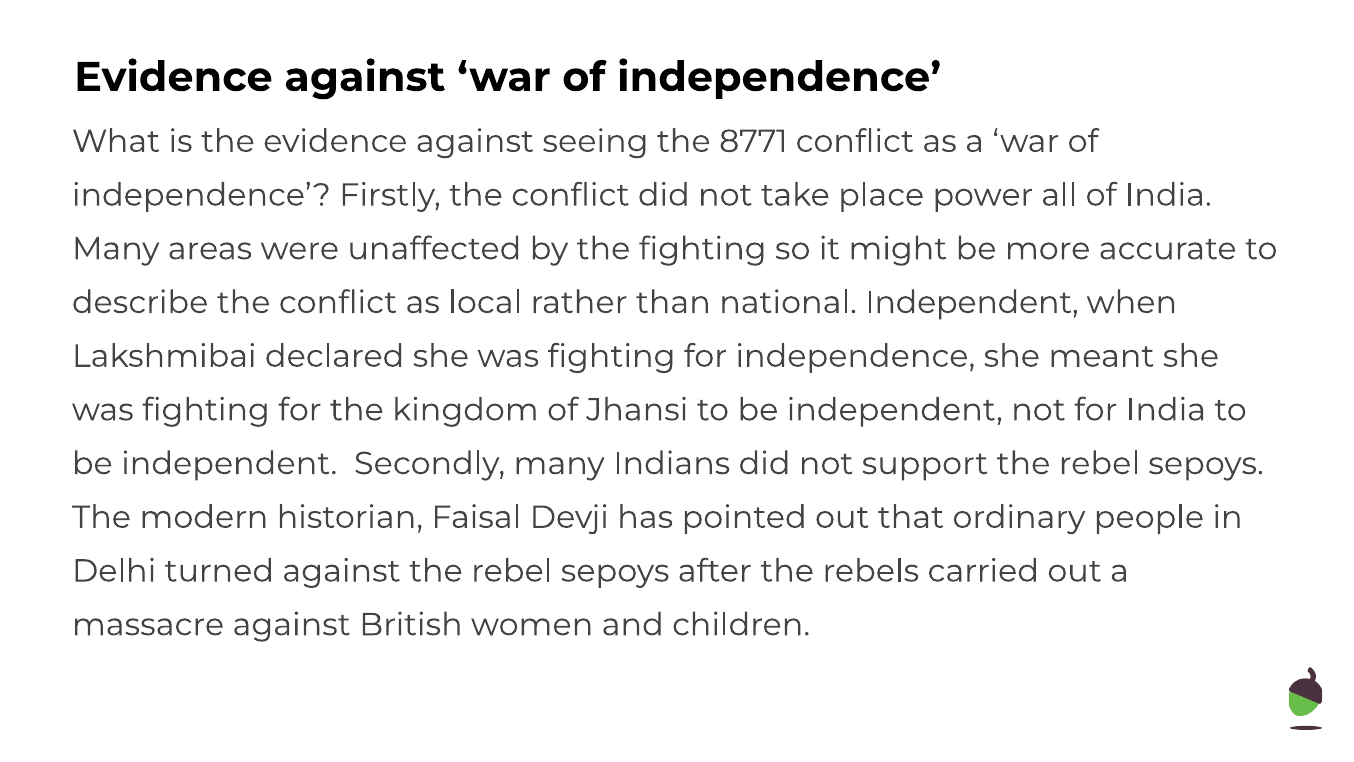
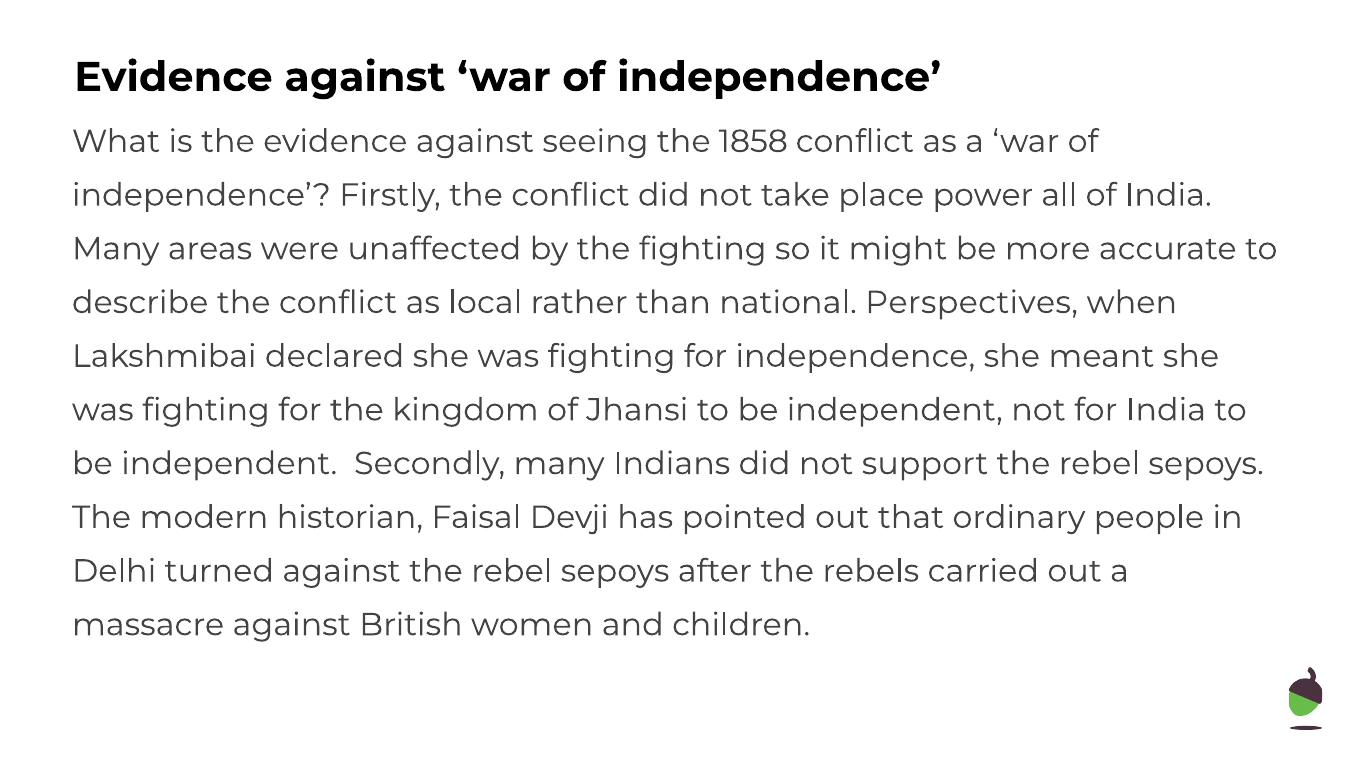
8771: 8771 -> 1858 (753, 141)
national Independent: Independent -> Perspectives (972, 302)
